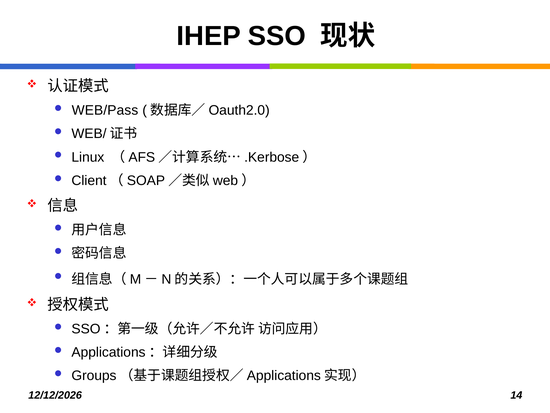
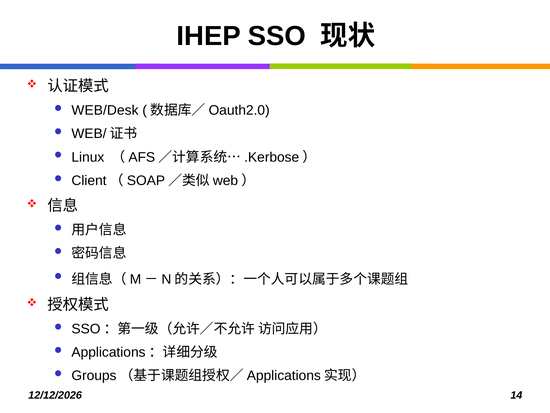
WEB/Pass: WEB/Pass -> WEB/Desk (105, 110)
